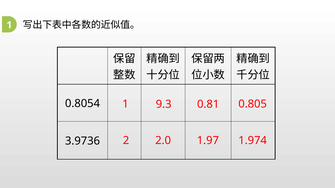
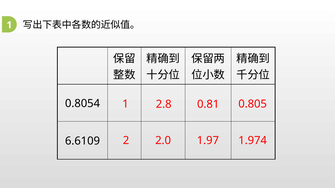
9.3: 9.3 -> 2.8 (164, 104)
3.9736: 3.9736 -> 6.6109 (83, 141)
